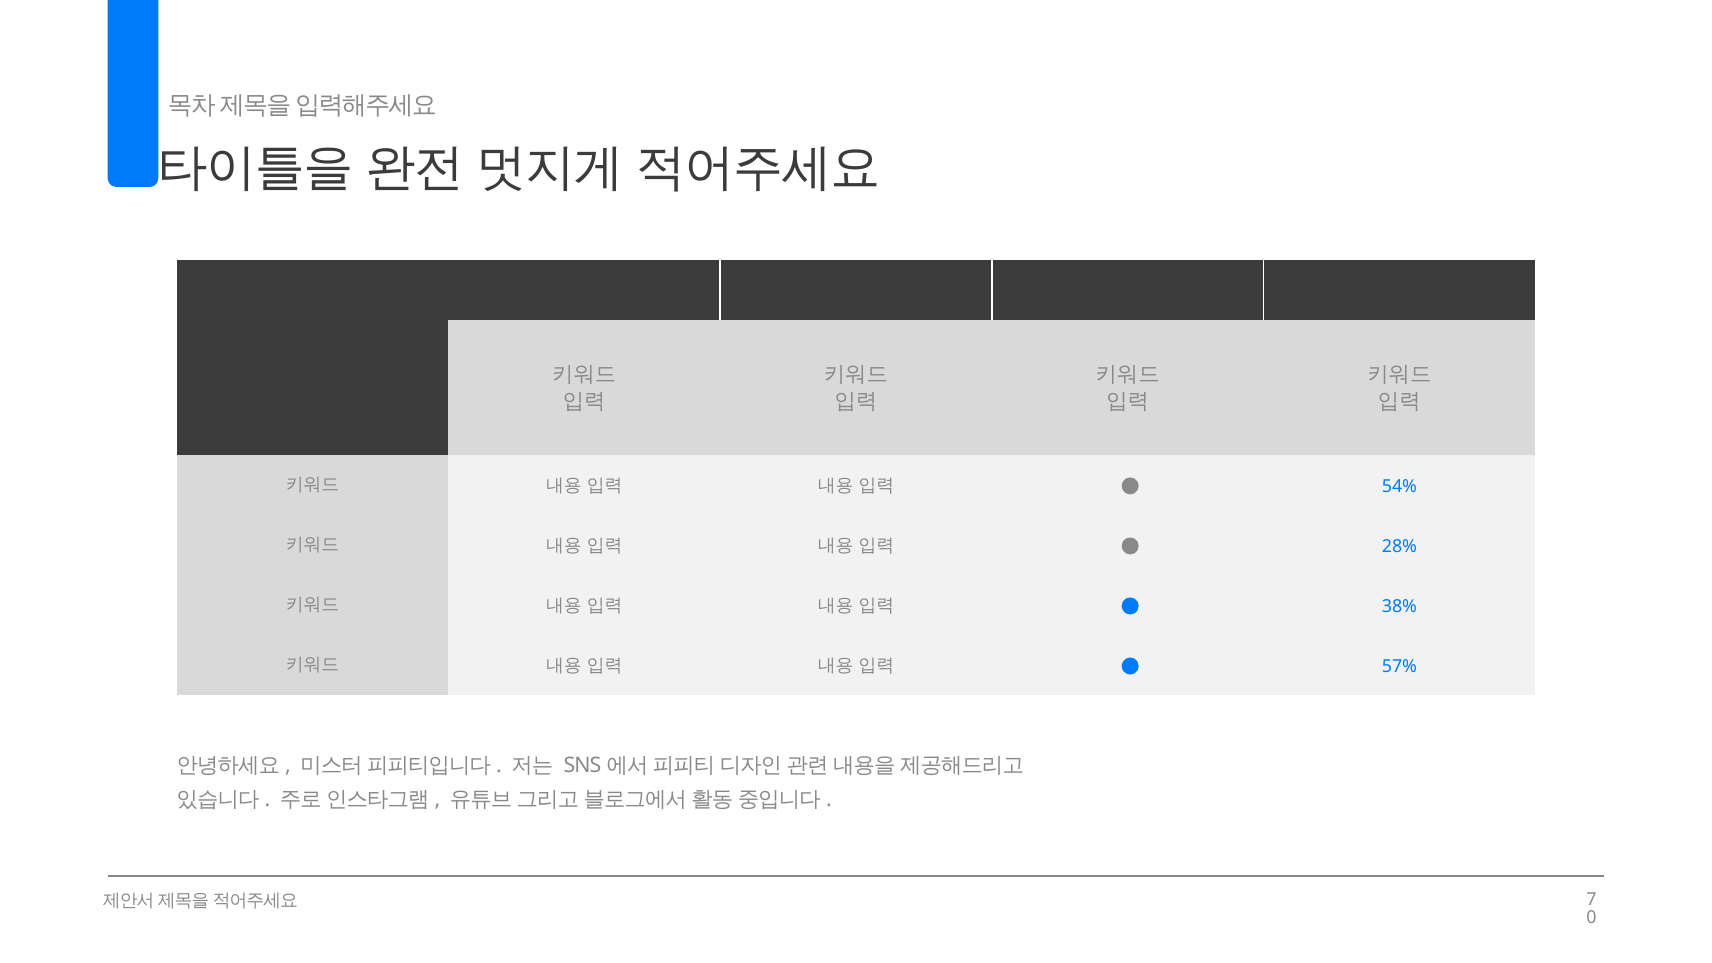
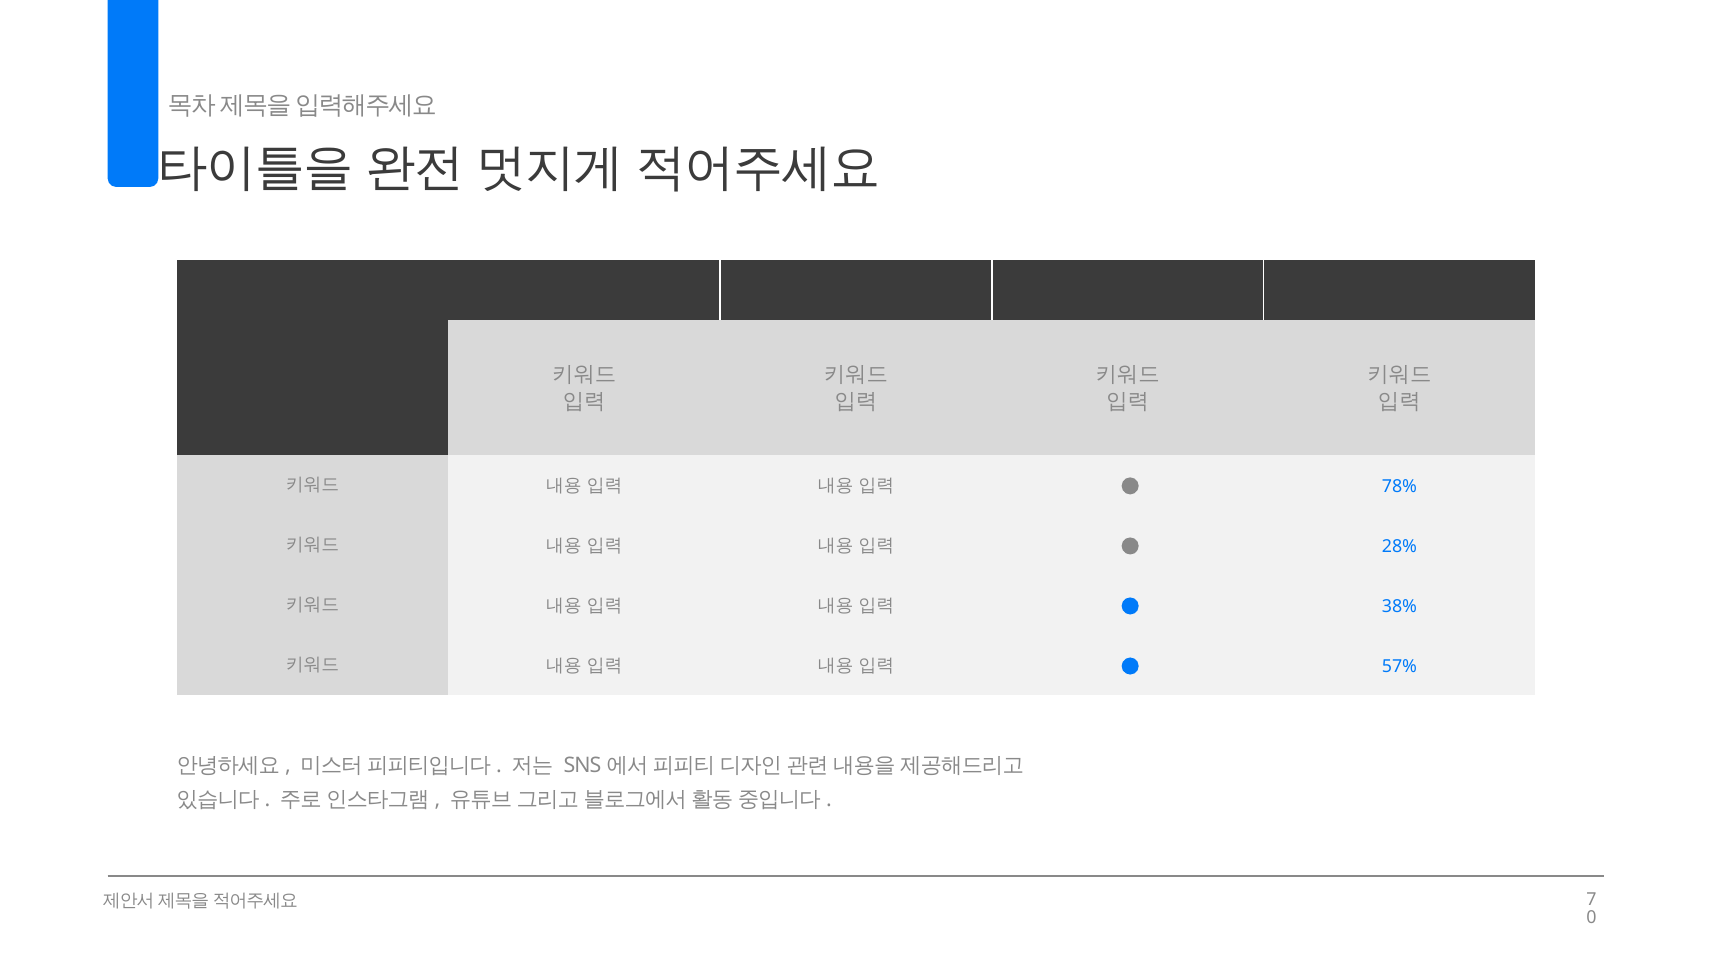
54%: 54% -> 78% (1399, 486)
